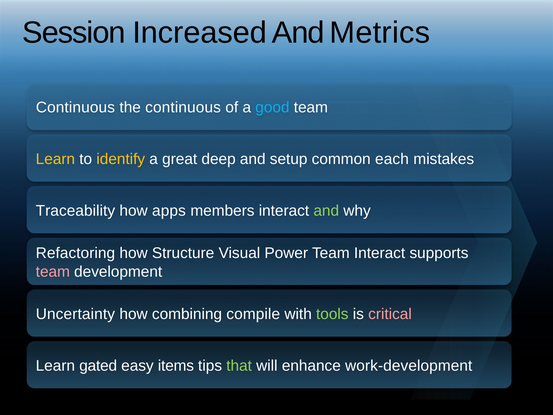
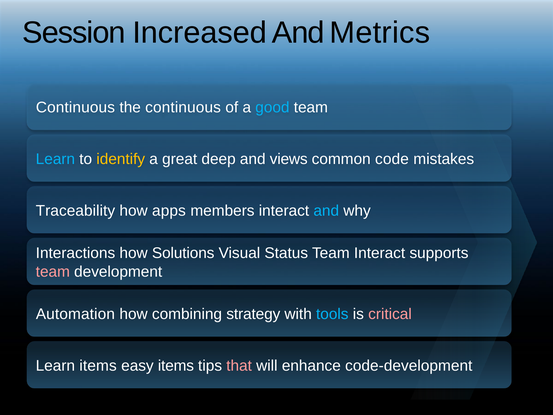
Learn colour: yellow -> light blue (55, 159)
setup: setup -> views (289, 159)
each: each -> code (392, 159)
and colour: light green -> light blue (326, 211)
Refactoring: Refactoring -> Interactions (75, 253)
Structure: Structure -> Solutions (183, 253)
Power: Power -> Status (286, 253)
Uncertainty: Uncertainty -> Automation (75, 314)
compile: compile -> strategy (253, 314)
tools colour: light green -> light blue (332, 314)
Learn gated: gated -> items (98, 366)
that colour: light green -> pink (239, 366)
work-development: work-development -> code-development (409, 366)
